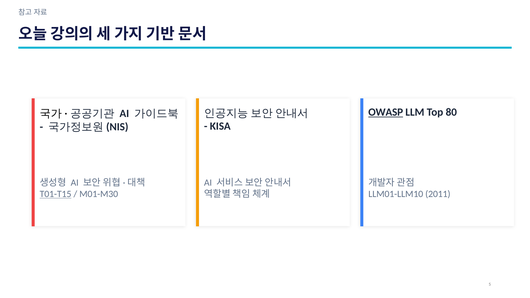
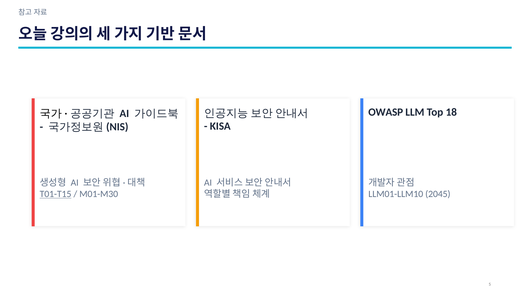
OWASP underline: present -> none (386, 112)
80: 80 -> 18 (451, 112)
2011: 2011 -> 2045 (438, 194)
